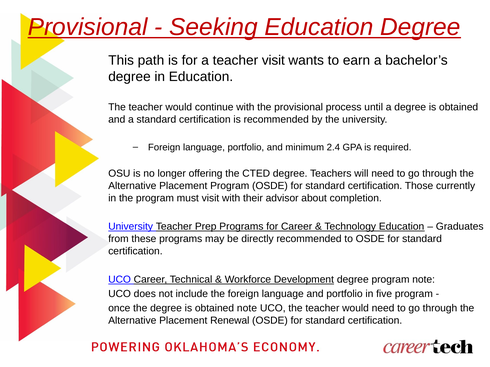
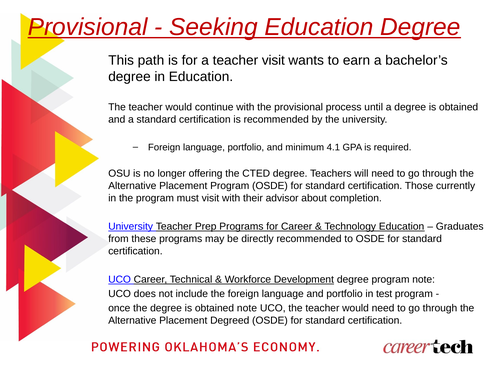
2.4: 2.4 -> 4.1 (333, 148)
five: five -> test (384, 294)
Renewal: Renewal -> Degreed (230, 321)
